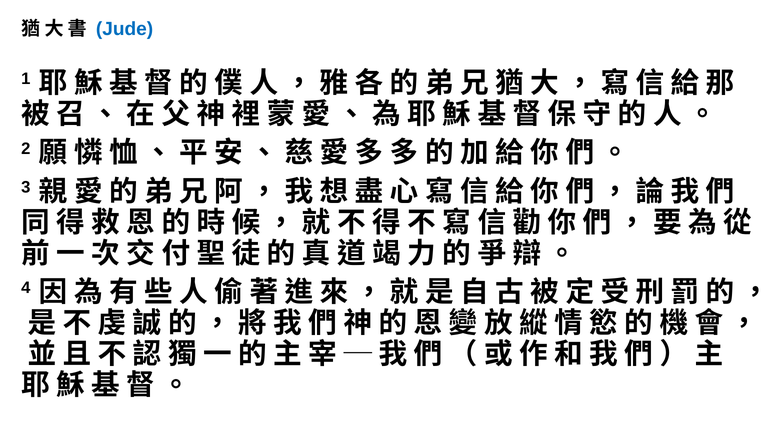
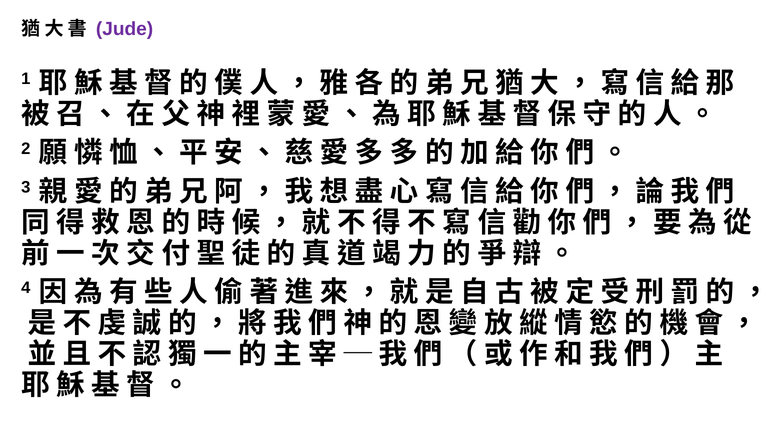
Jude colour: blue -> purple (125, 29)
